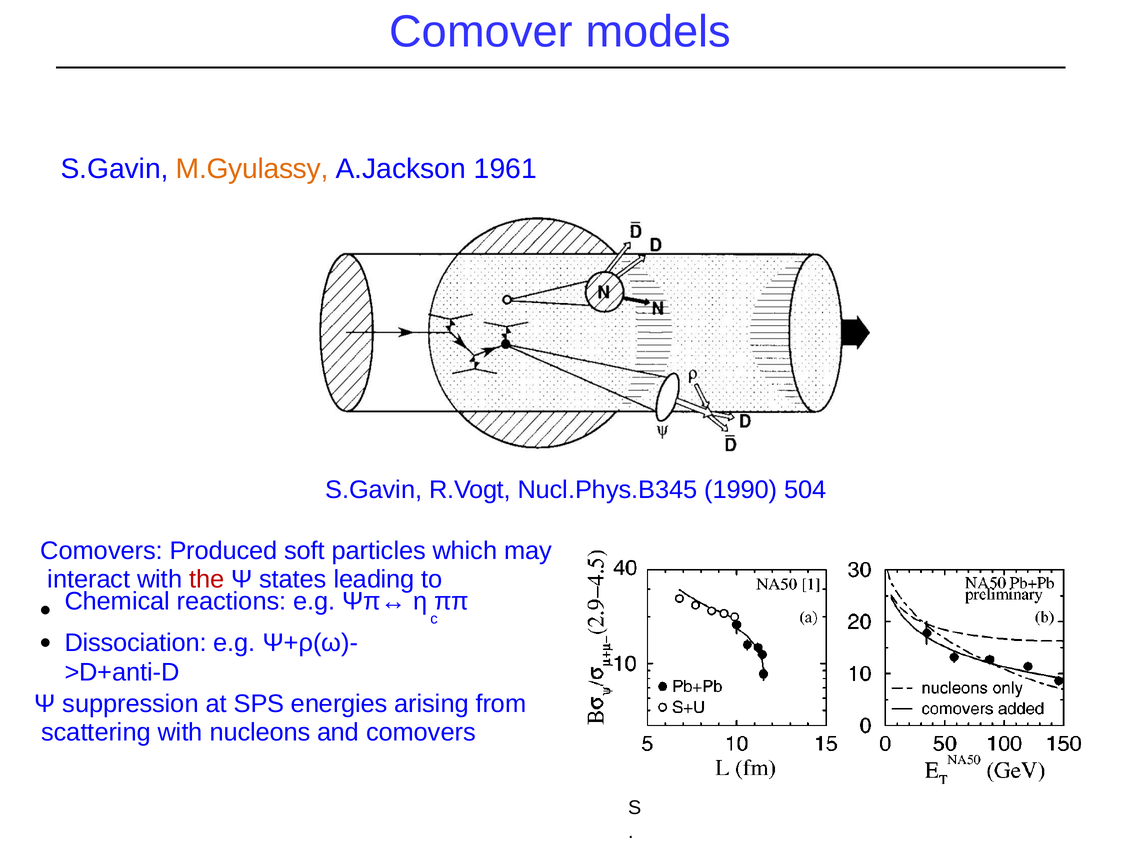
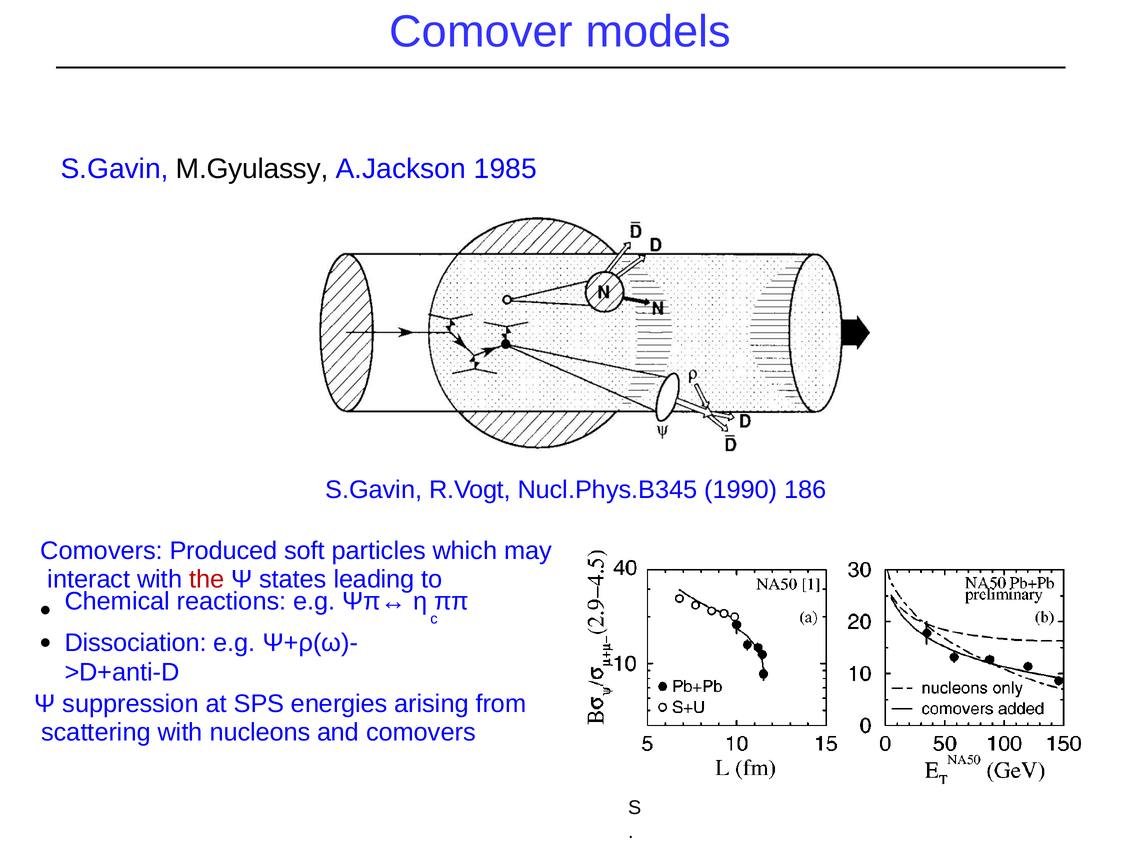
M.Gyulassy colour: orange -> black (252, 169)
1961: 1961 -> 1985 (505, 169)
504: 504 -> 186 (805, 490)
